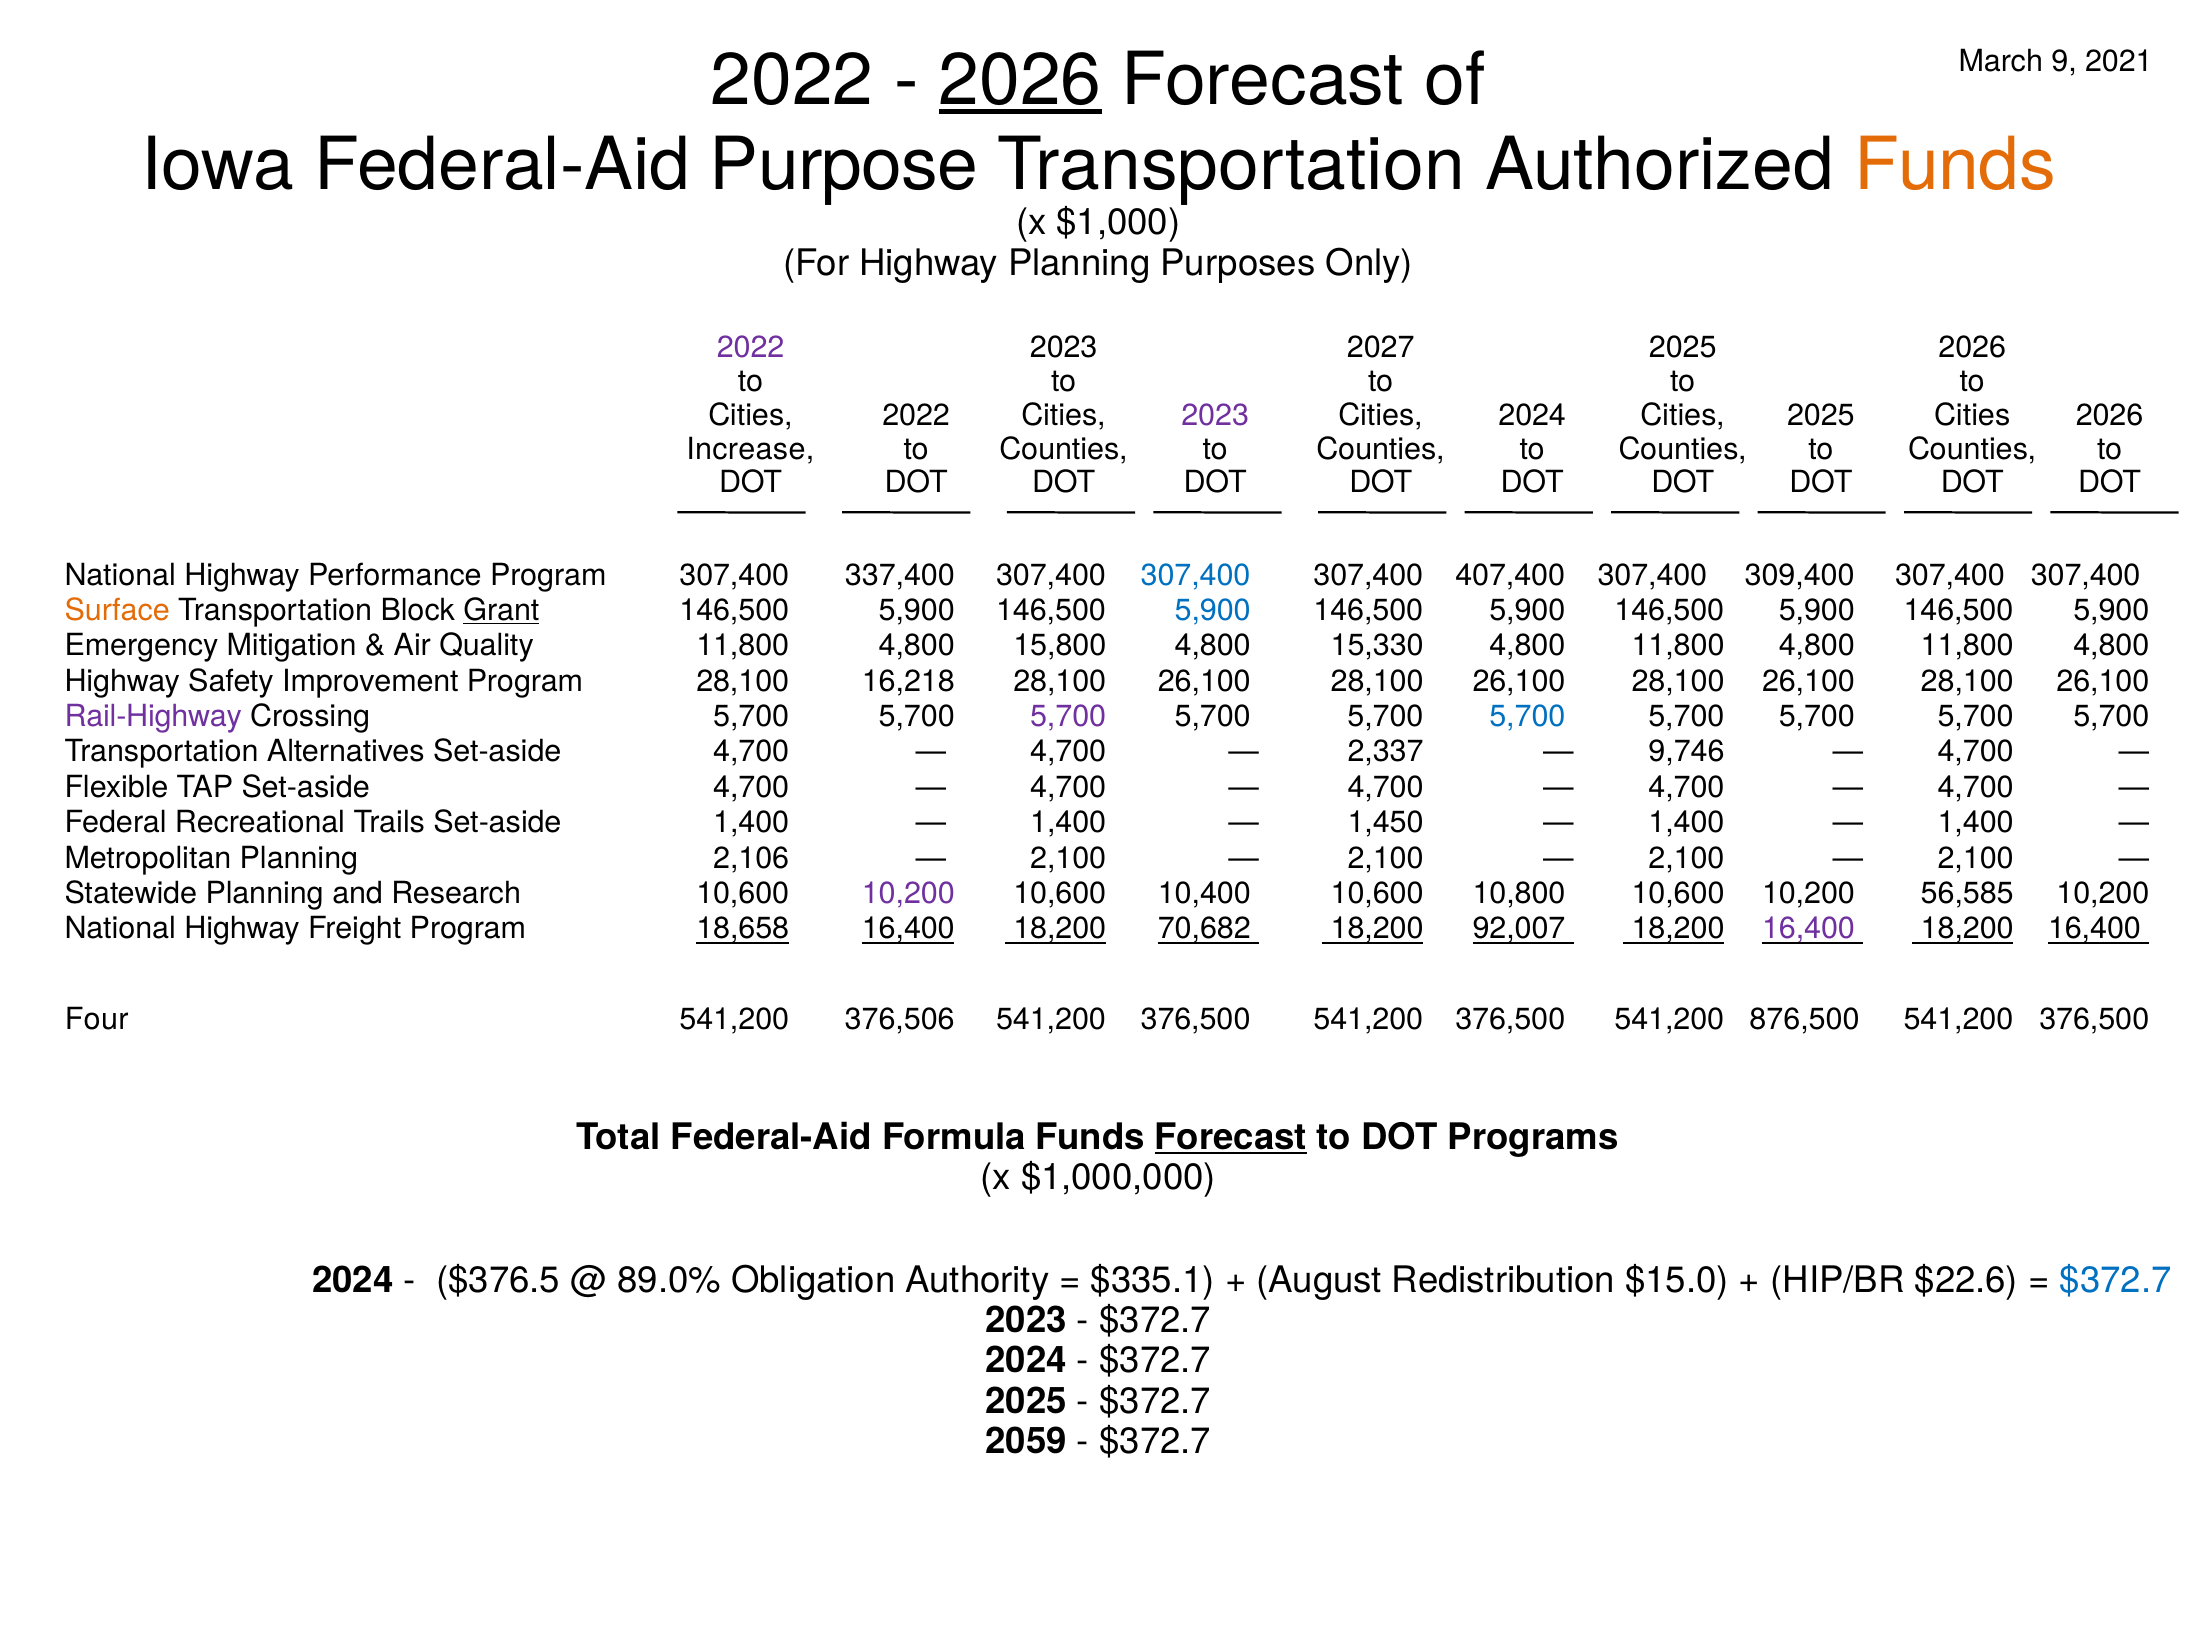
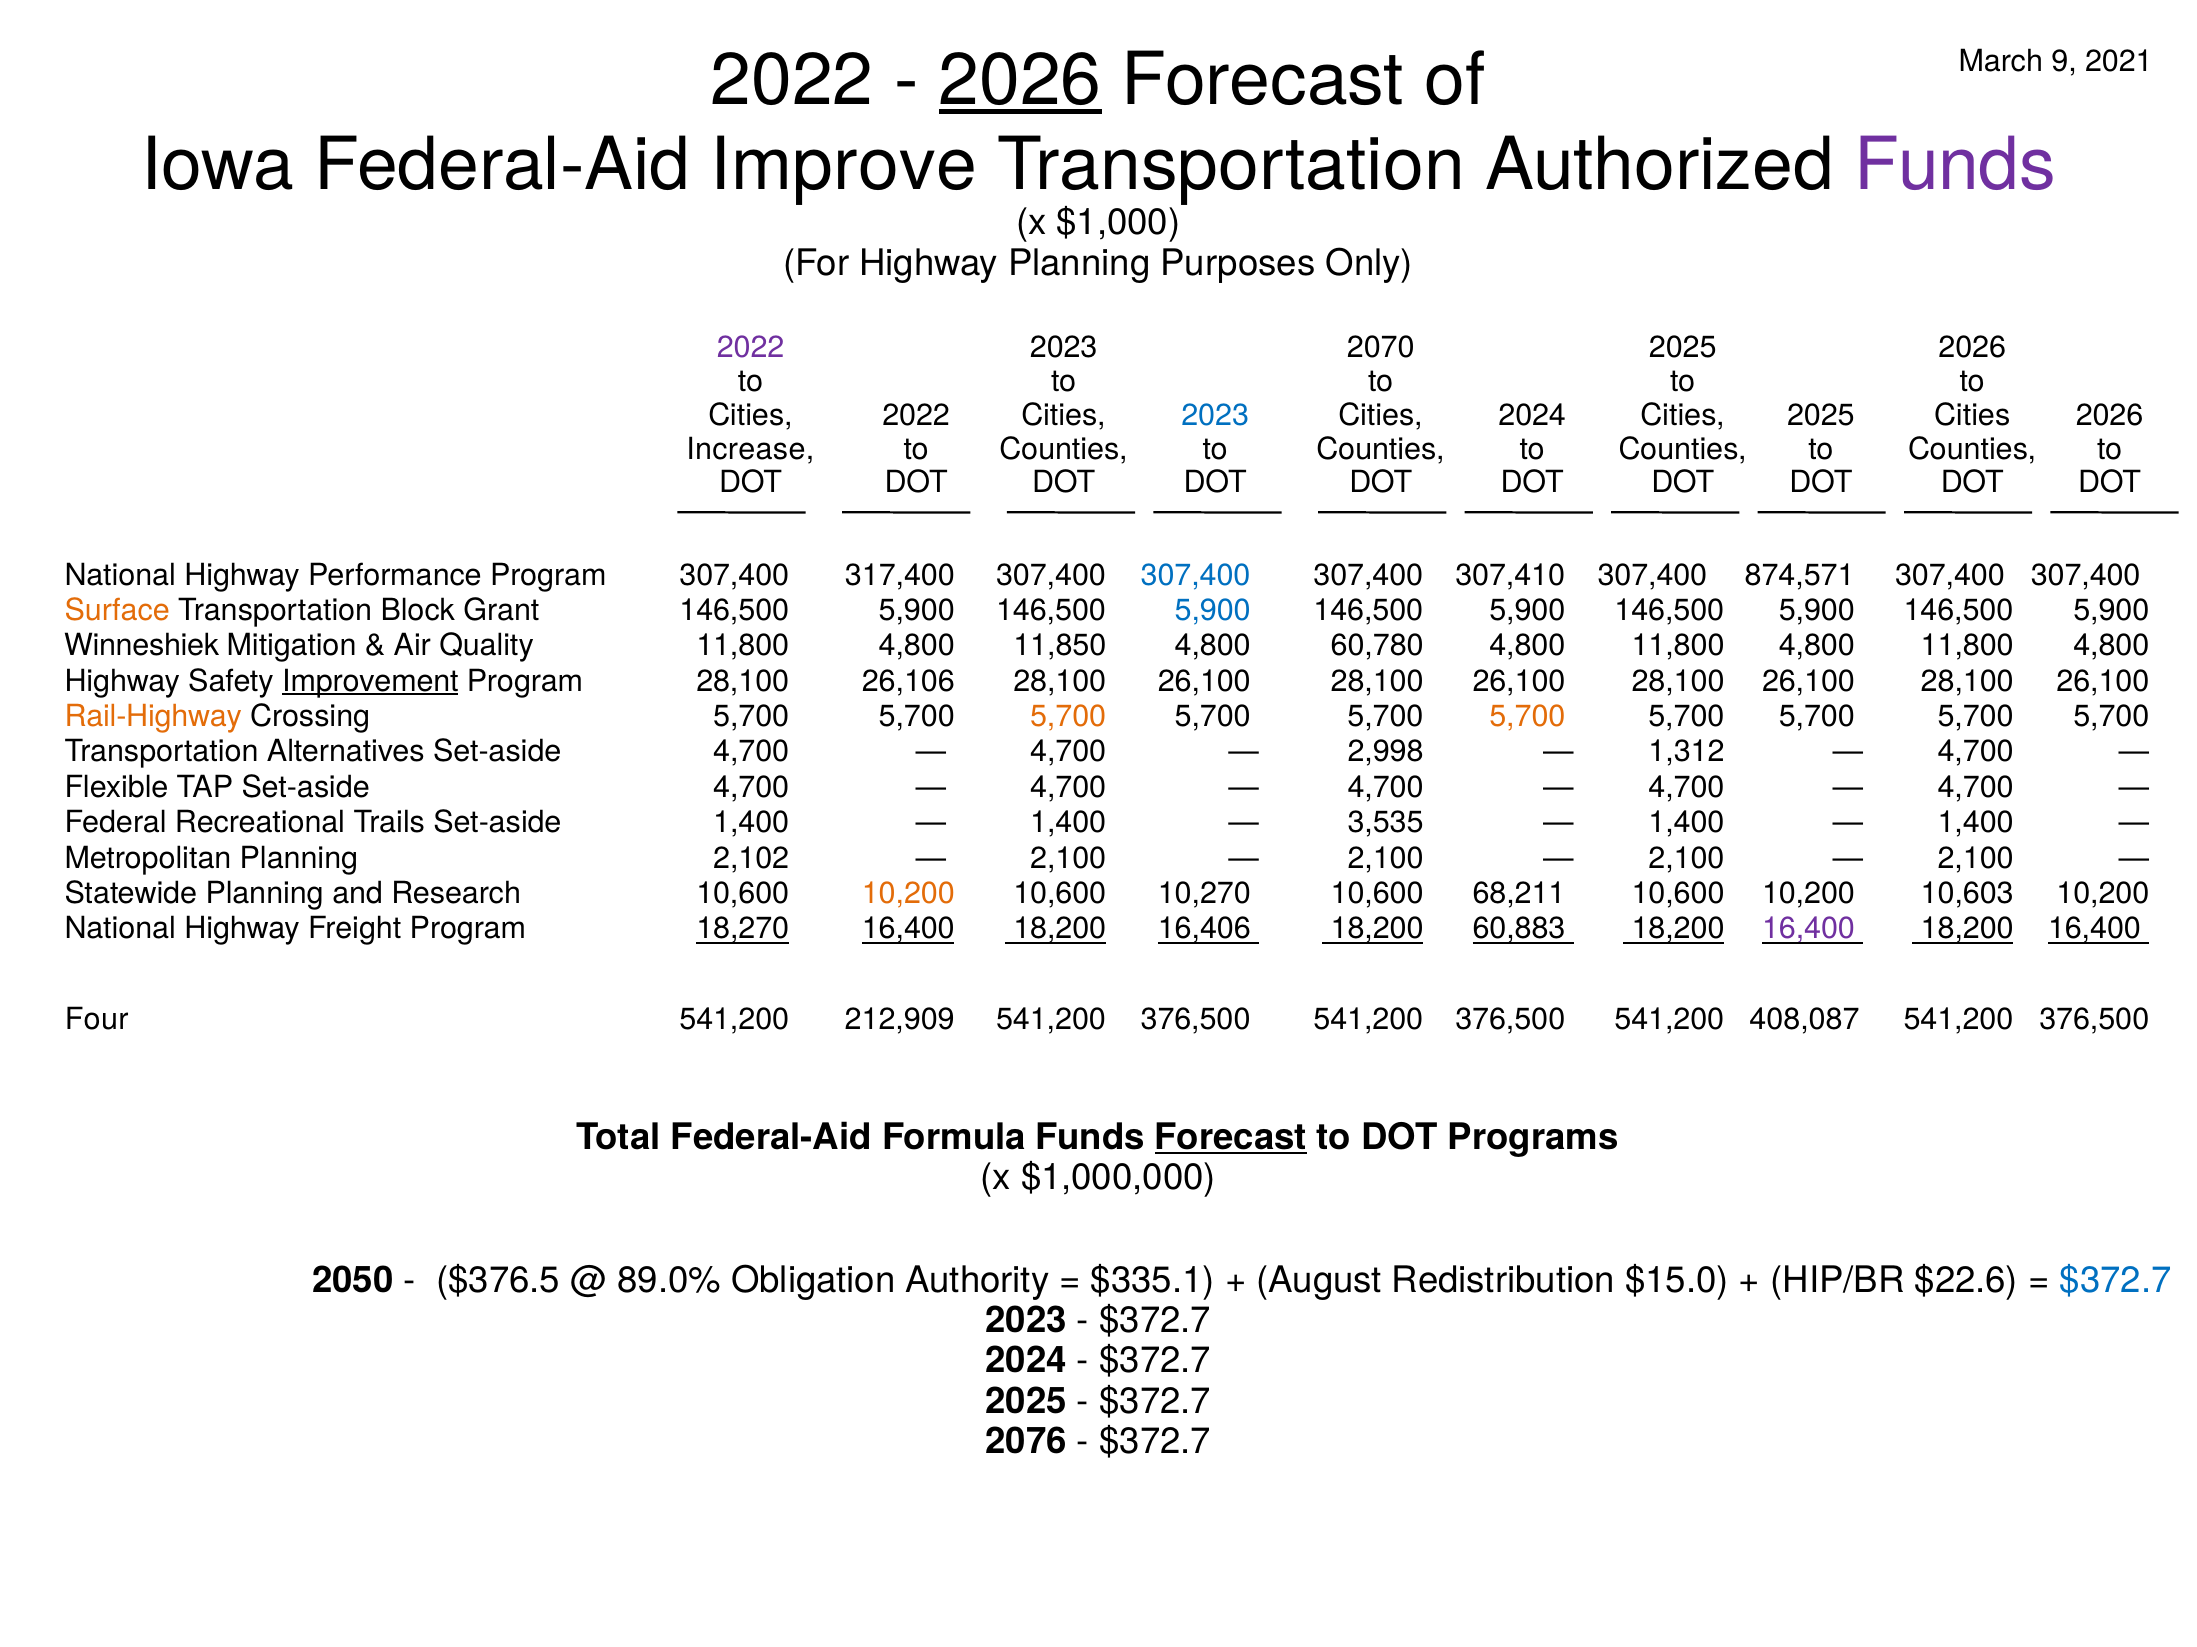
Purpose: Purpose -> Improve (844, 165)
Funds colour: orange -> purple (1955, 165)
2027: 2027 -> 2070 (1381, 348)
2023 colour: purple -> blue (1215, 416)
337,400: 337,400 -> 317,400 (900, 575)
407,400: 407,400 -> 307,410 (1510, 575)
309,400: 309,400 -> 874,571 (1800, 575)
Grant underline: present -> none (501, 611)
Emergency: Emergency -> Winneshiek (142, 646)
15,800: 15,800 -> 11,850 (1060, 646)
15,330: 15,330 -> 60,780 (1377, 646)
Improvement underline: none -> present (370, 681)
16,218: 16,218 -> 26,106 (908, 681)
Rail-Highway colour: purple -> orange (153, 717)
5,700 colour: purple -> orange (1068, 717)
5,700 colour: blue -> orange (1527, 717)
2,337: 2,337 -> 2,998 (1386, 752)
9,746: 9,746 -> 1,312 (1686, 752)
1,450: 1,450 -> 3,535 (1386, 823)
2,106: 2,106 -> 2,102 (751, 858)
10,200 colour: purple -> orange (908, 894)
10,400: 10,400 -> 10,270 (1204, 894)
10,800: 10,800 -> 68,211 (1519, 894)
56,585: 56,585 -> 10,603 (1967, 894)
18,658: 18,658 -> 18,270 (743, 929)
70,682: 70,682 -> 16,406 (1204, 929)
92,007: 92,007 -> 60,883 (1519, 929)
376,506: 376,506 -> 212,909 (900, 1020)
876,500: 876,500 -> 408,087 (1805, 1020)
2024: 2024 -> 2050 (353, 1281)
2059: 2059 -> 2076 (1026, 1442)
